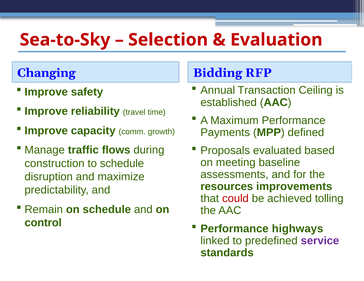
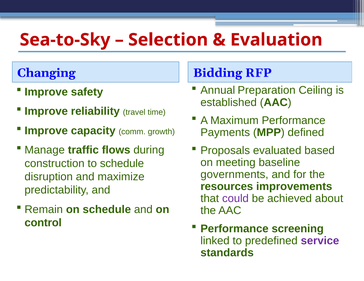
Transaction: Transaction -> Preparation (267, 90)
assessments: assessments -> governments (234, 175)
could colour: red -> purple (235, 199)
tolling: tolling -> about (329, 199)
highways: highways -> screening (298, 229)
